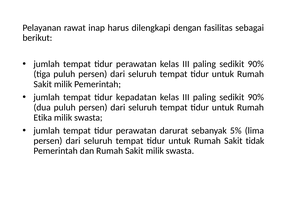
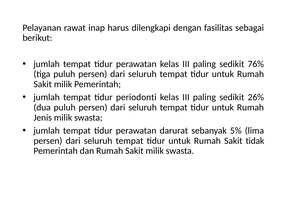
90%: 90% -> 76% (256, 64)
kepadatan: kepadatan -> periodonti (136, 97)
90%: 90% -> 26% (256, 97)
Etika: Etika -> Jenis (43, 117)
